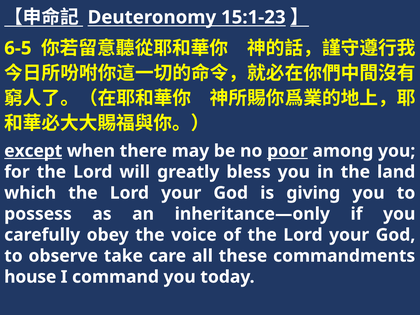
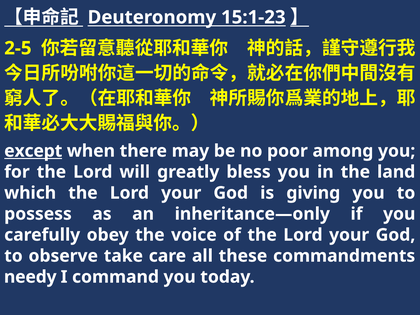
6-5: 6-5 -> 2-5 (18, 48)
poor underline: present -> none (287, 151)
house: house -> needy (30, 277)
